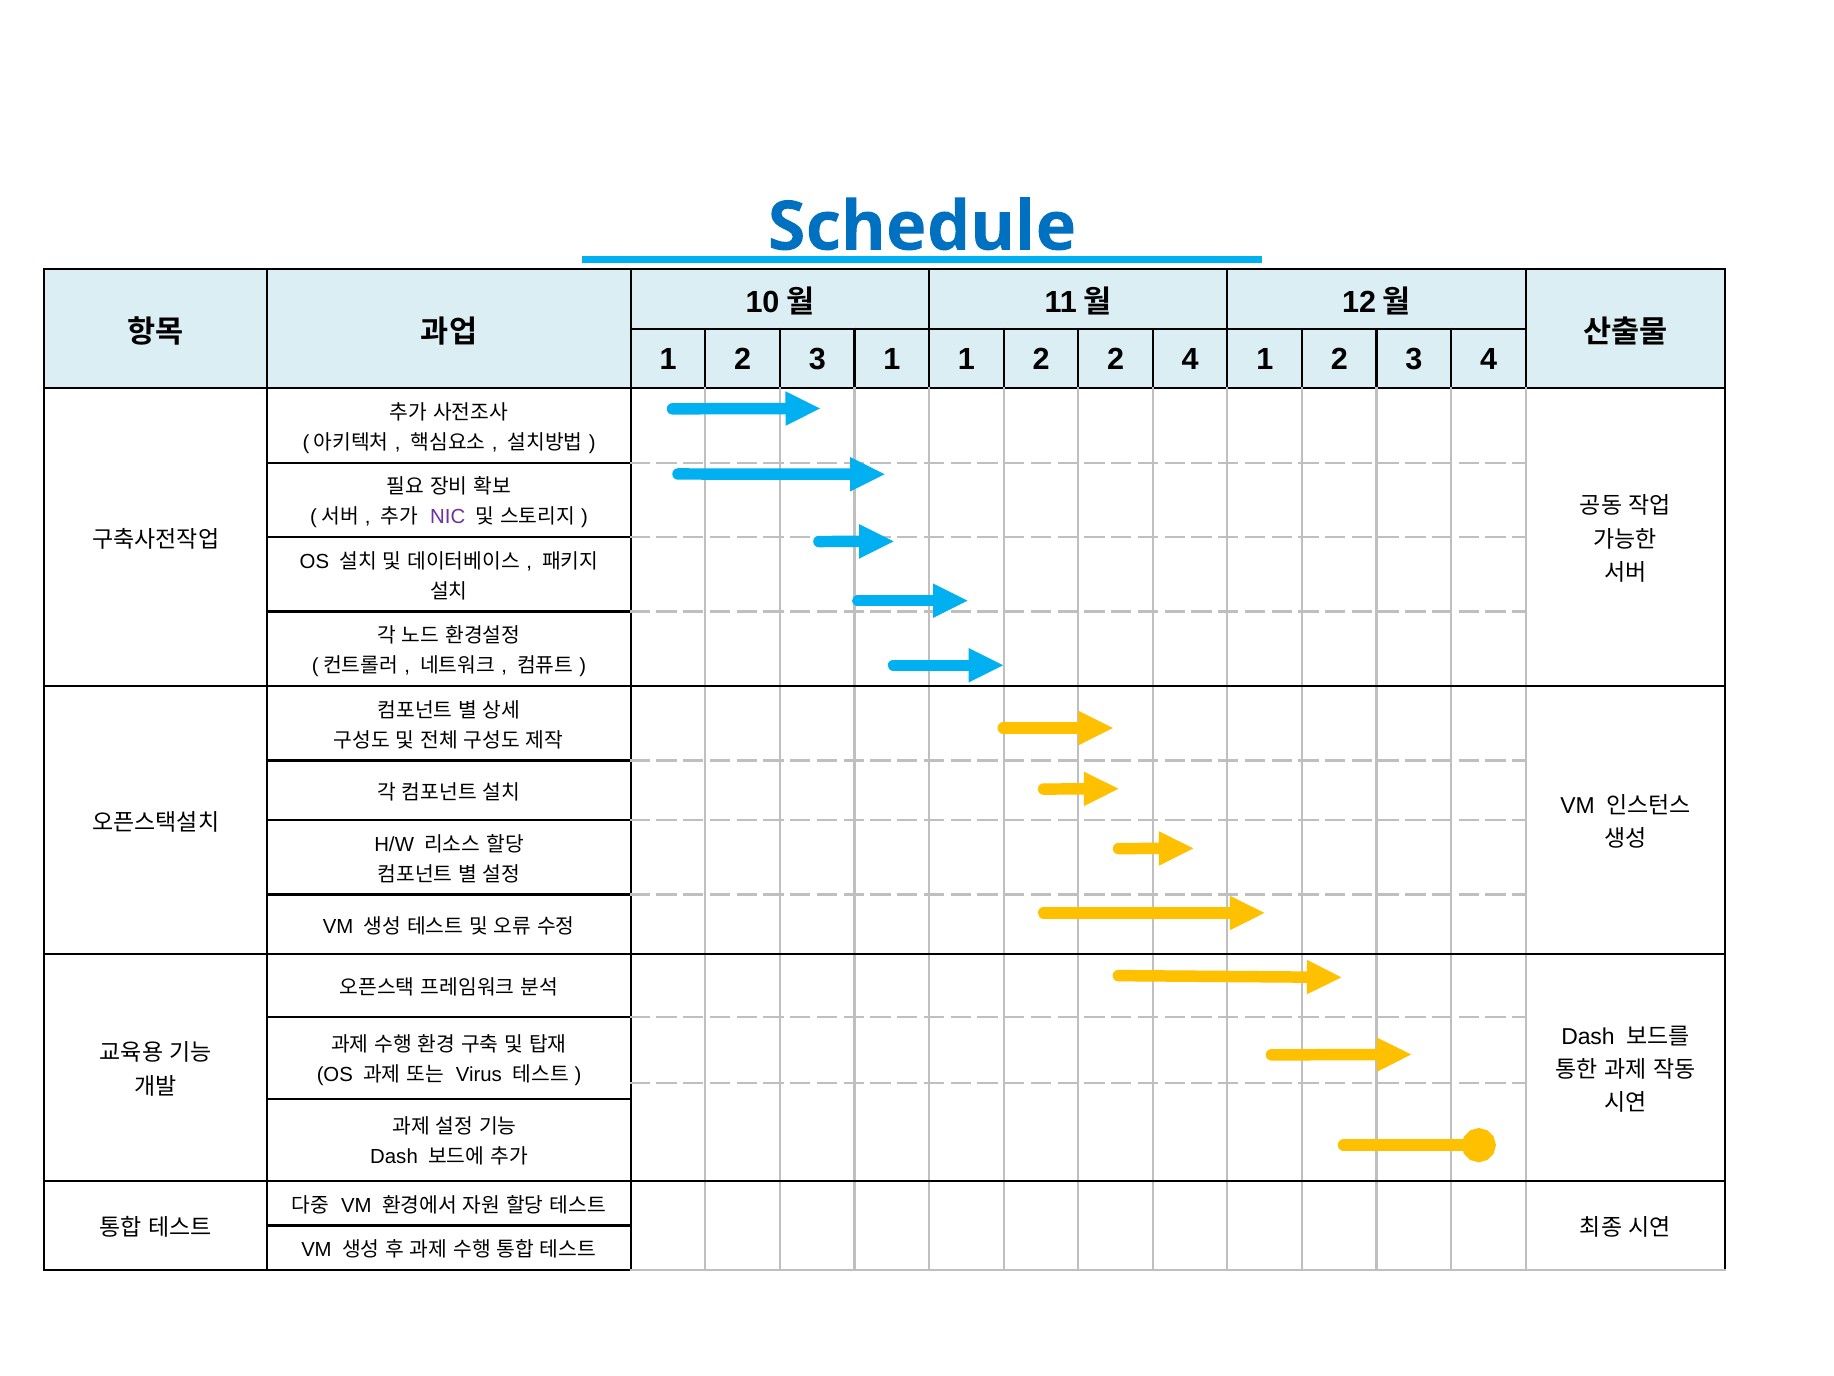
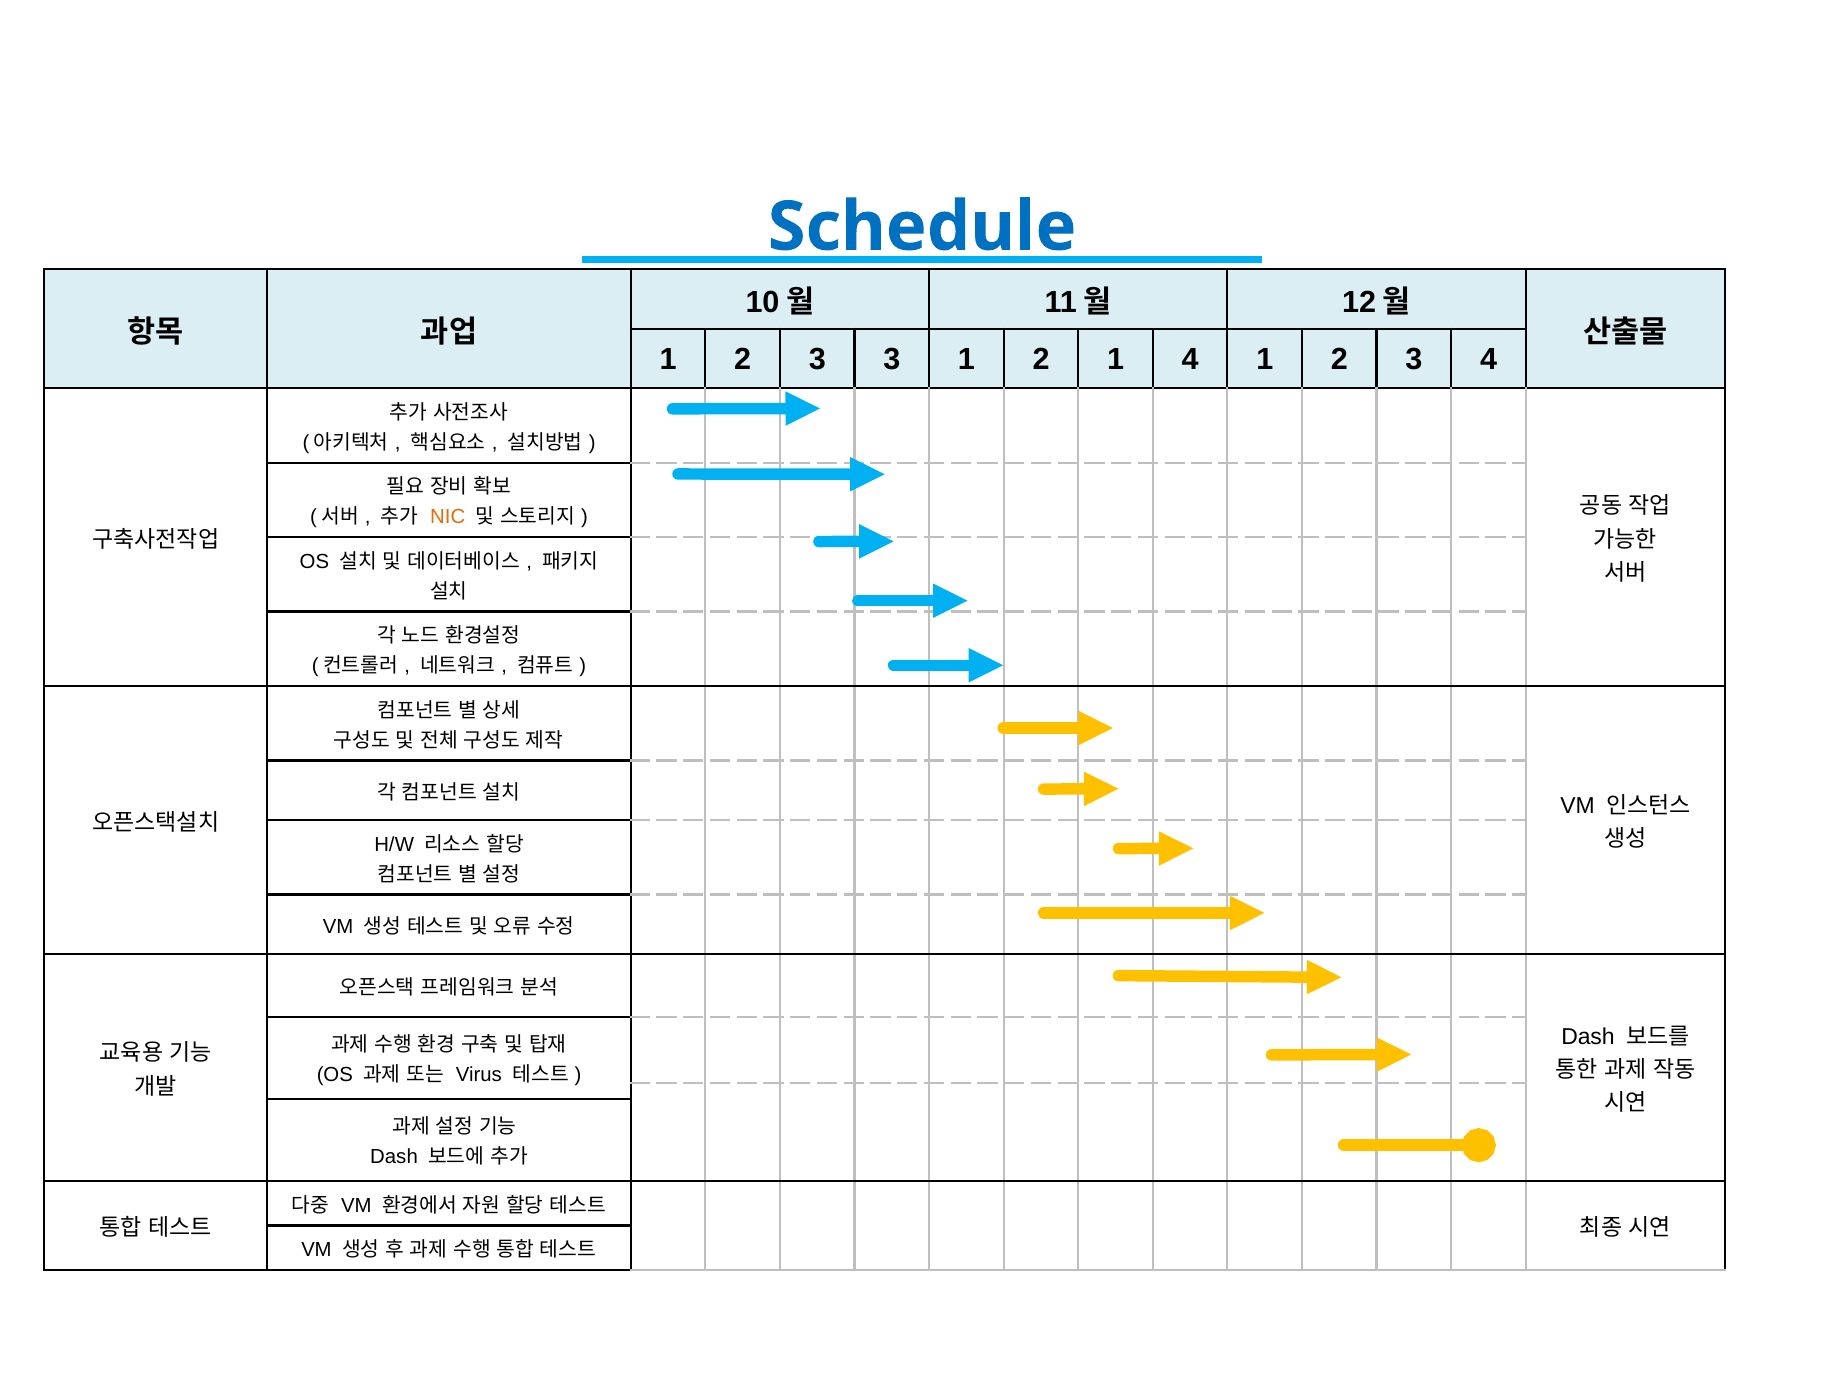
3 1: 1 -> 3 (892, 359)
2 2: 2 -> 1 (1116, 359)
NIC colour: purple -> orange (448, 517)
